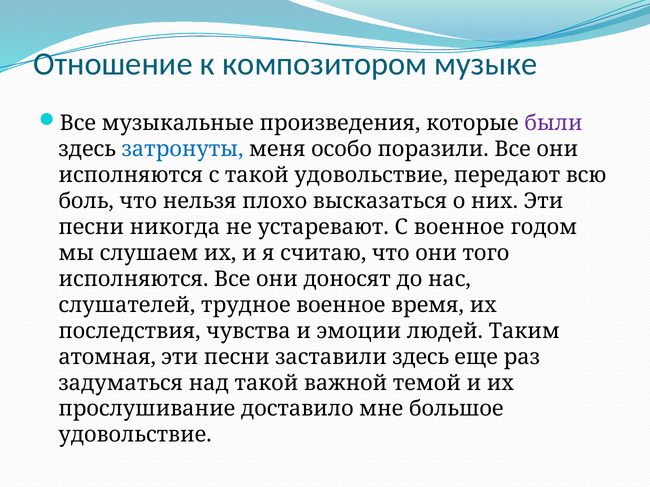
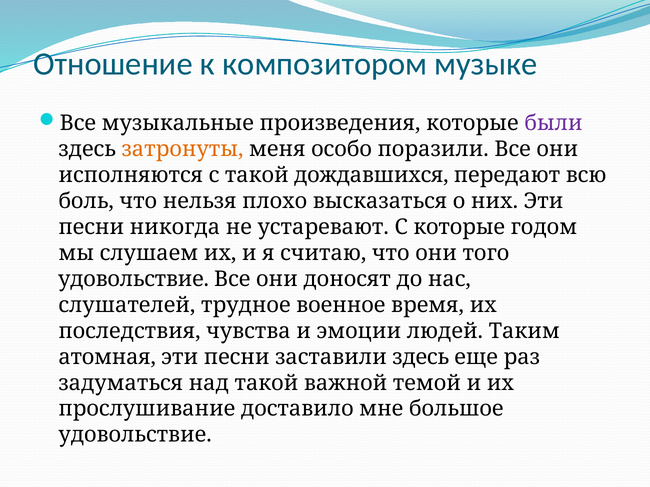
затронуты colour: blue -> orange (183, 149)
такой удовольствие: удовольствие -> дождавшихся (371, 175)
С военное: военное -> которые (459, 227)
исполняются: исполняются -> удовольствие (134, 279)
